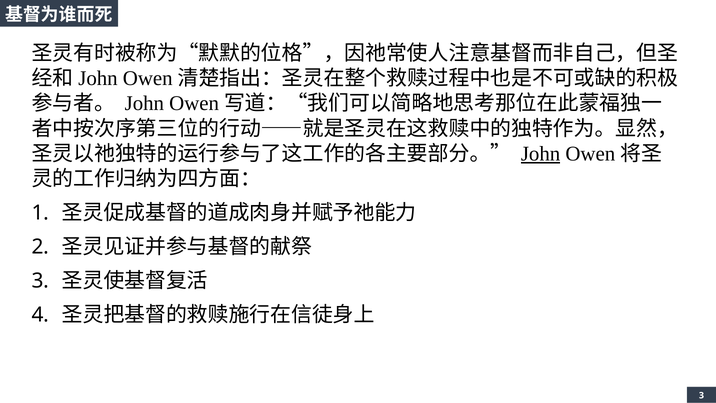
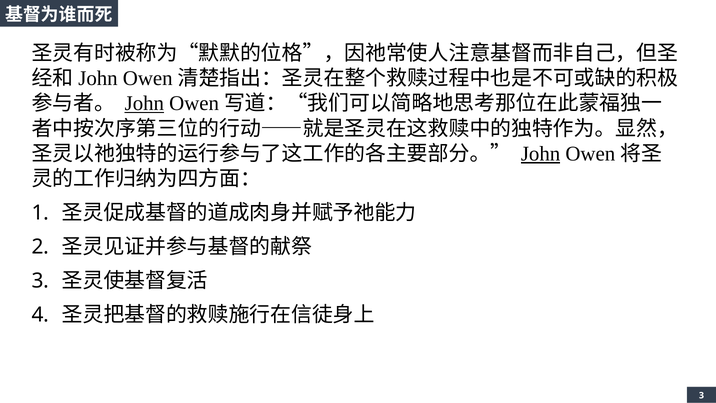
John underline: none -> present (144, 103)
